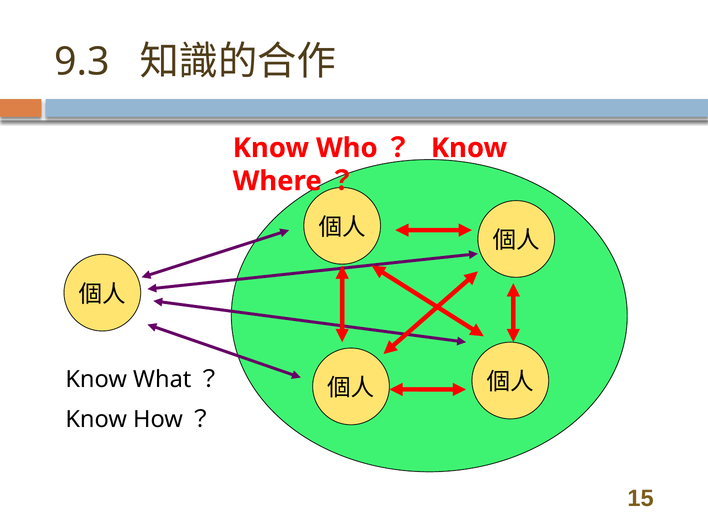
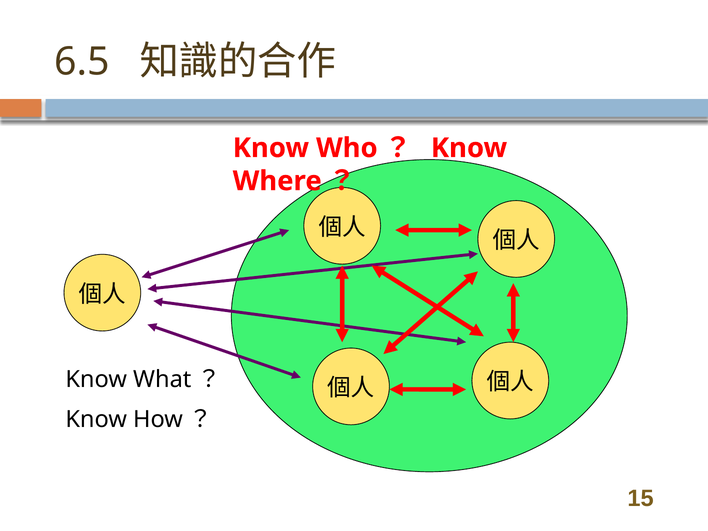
9.3: 9.3 -> 6.5 (82, 62)
